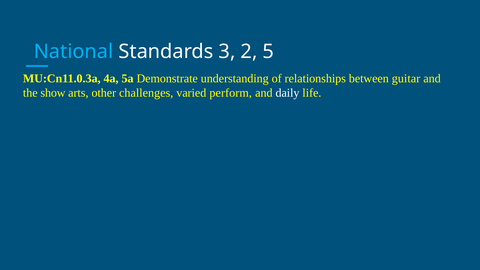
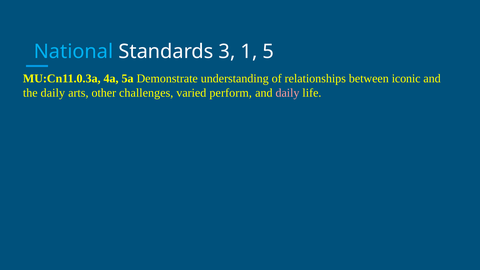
2: 2 -> 1 (249, 52)
guitar: guitar -> iconic (406, 79)
the show: show -> daily (53, 93)
daily colour: white -> pink (287, 93)
